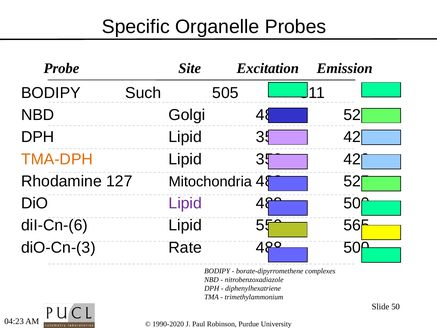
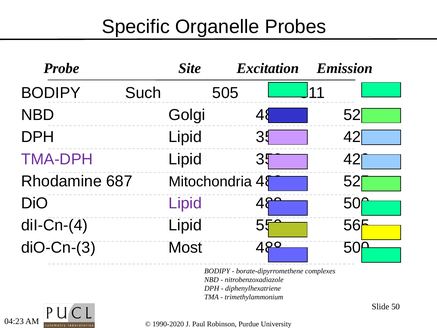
TMA-DPH colour: orange -> purple (57, 159)
127: 127 -> 687 (119, 181)
diI-Cn-(6: diI-Cn-(6 -> diI-Cn-(4 (54, 225)
Rate: Rate -> Most (185, 247)
